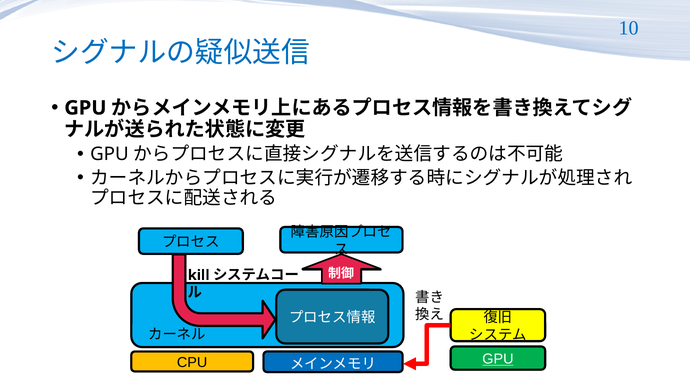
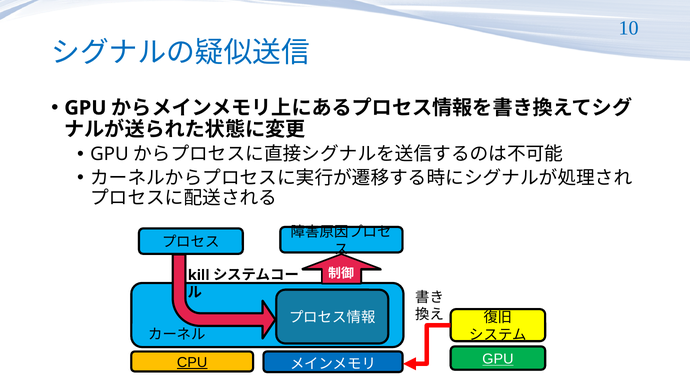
CPU underline: none -> present (192, 363)
